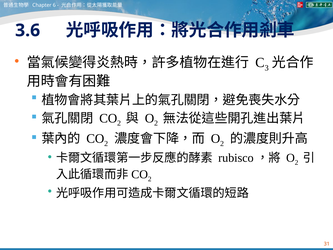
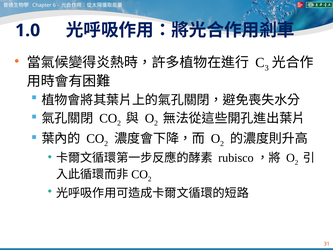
3.6: 3.6 -> 1.0 (28, 30)
